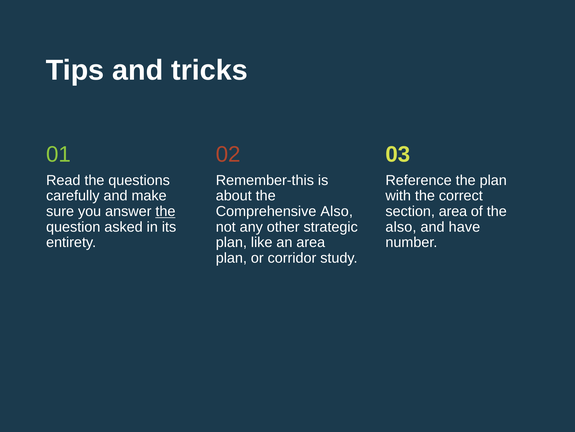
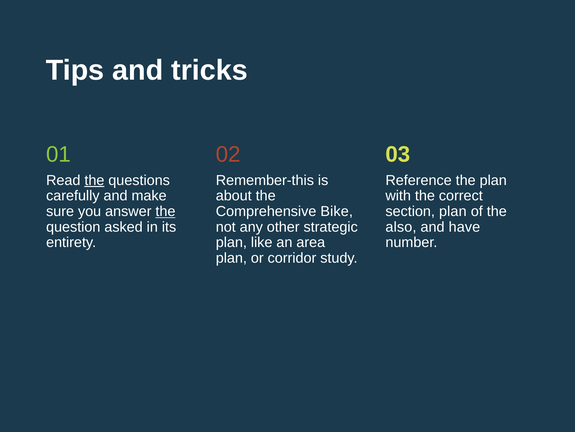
the underline: none -> present (94, 180)
Comprehensive Also: Also -> Bike (337, 211)
section area: area -> plan (453, 211)
